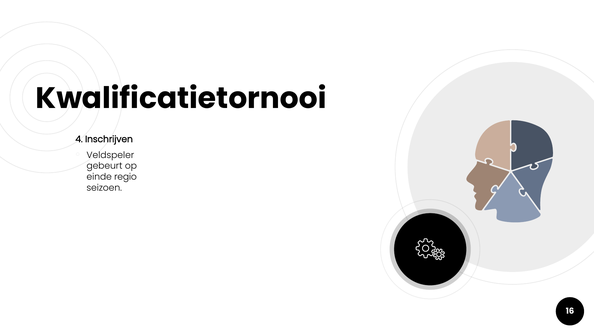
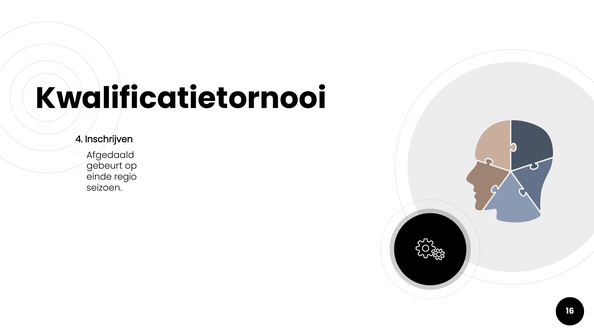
Veldspeler: Veldspeler -> Afgedaald (110, 155)
